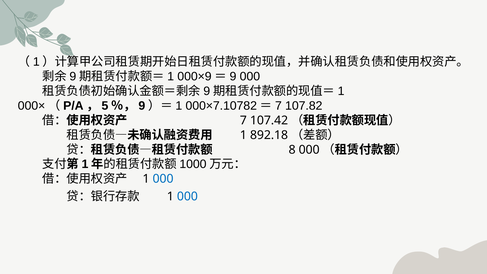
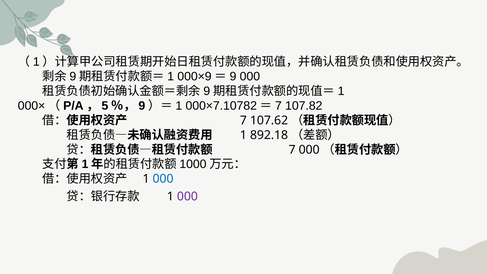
107.42: 107.42 -> 107.62 (269, 120)
8: 8 -> 7 (292, 150)
000 colour: blue -> purple (187, 196)
